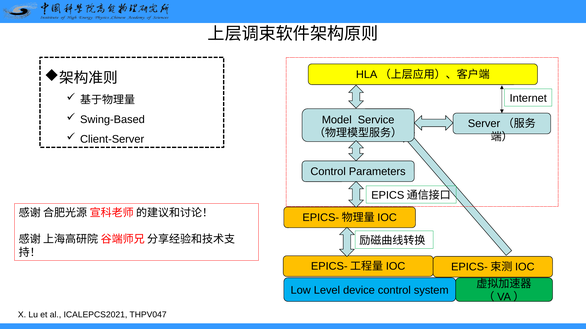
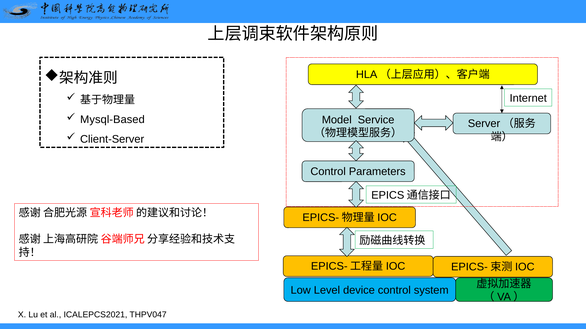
Swing-Based: Swing-Based -> Mysql-Based (112, 120)
